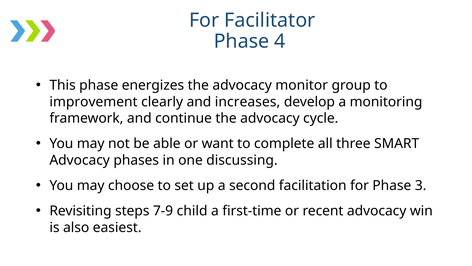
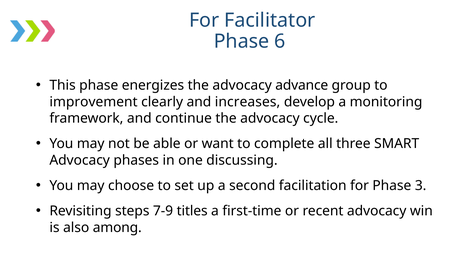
4: 4 -> 6 (280, 41)
monitor: monitor -> advance (302, 85)
child: child -> titles (192, 211)
easiest: easiest -> among (117, 227)
